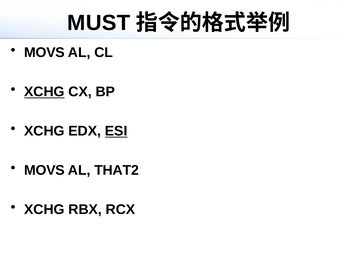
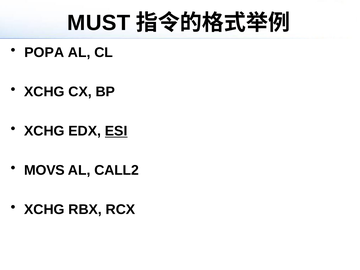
MOVS: MOVS -> POPA (44, 53)
XCHG underline: present -> none (44, 92)
THAT2: THAT2 -> CALL2 (117, 170)
